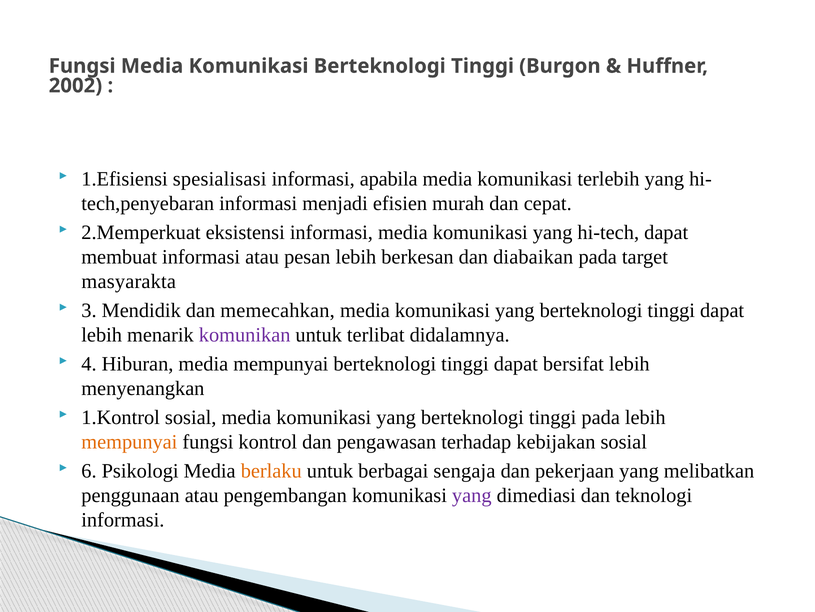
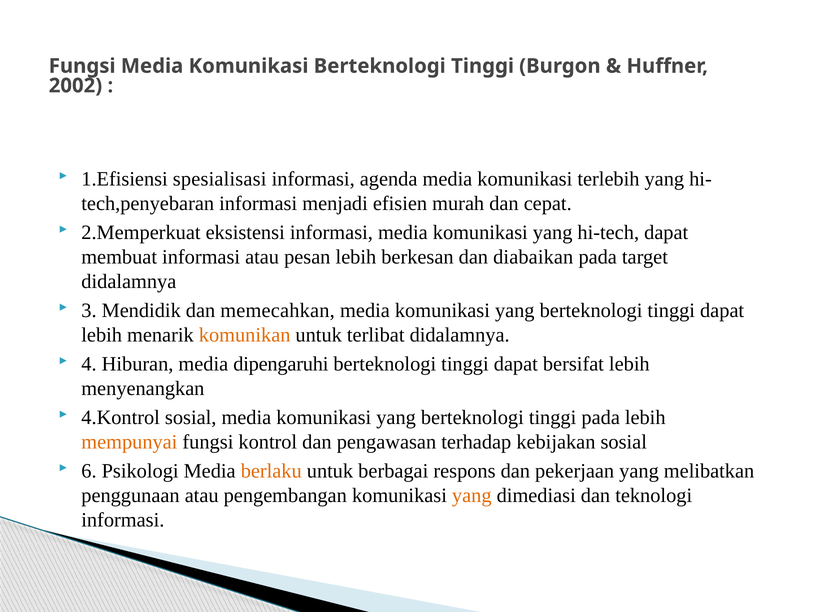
apabila: apabila -> agenda (389, 179)
masyarakta: masyarakta -> didalamnya (129, 281)
komunikan colour: purple -> orange (245, 334)
media mempunyai: mempunyai -> dipengaruhi (281, 363)
1.Kontrol: 1.Kontrol -> 4.Kontrol (121, 417)
sengaja: sengaja -> respons (465, 470)
yang colour: purple -> orange (472, 495)
